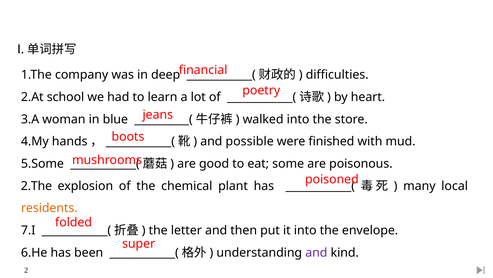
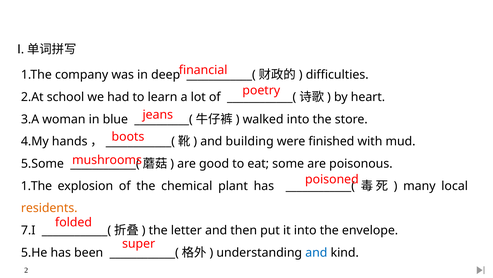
possible: possible -> building (250, 141)
2.The: 2.The -> 1.The (36, 186)
6.He: 6.He -> 5.He (34, 252)
and colour: purple -> blue (316, 252)
